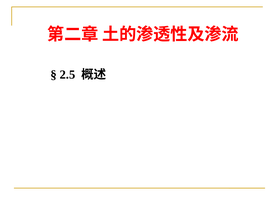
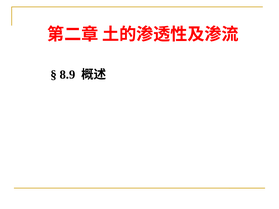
2.5: 2.5 -> 8.9 (67, 75)
